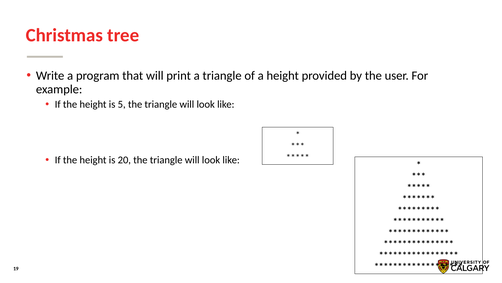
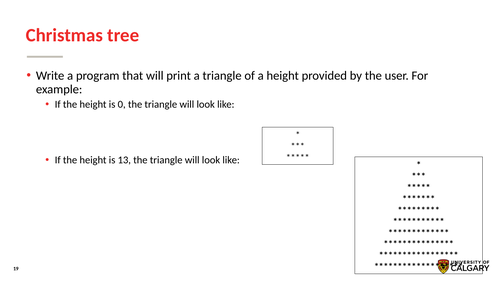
5: 5 -> 0 (122, 104)
20: 20 -> 13 (124, 160)
